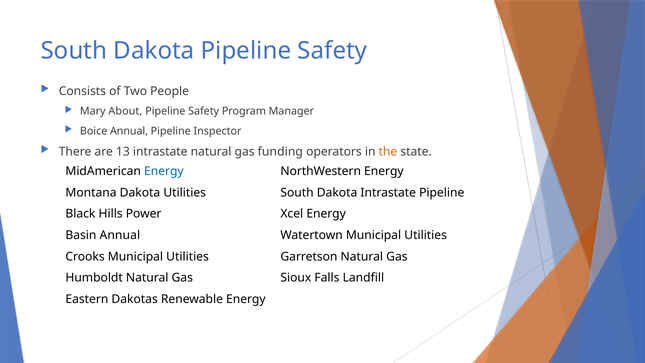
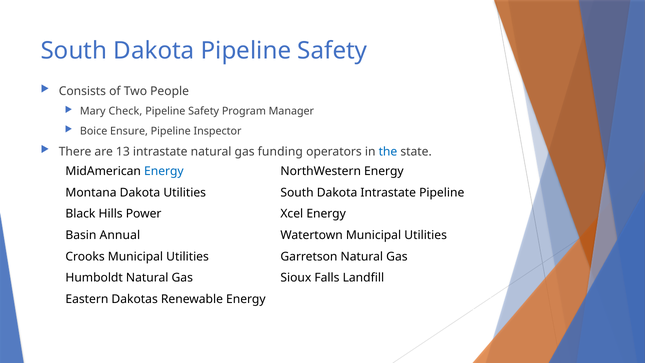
About: About -> Check (125, 111)
Boice Annual: Annual -> Ensure (129, 131)
the colour: orange -> blue (388, 151)
